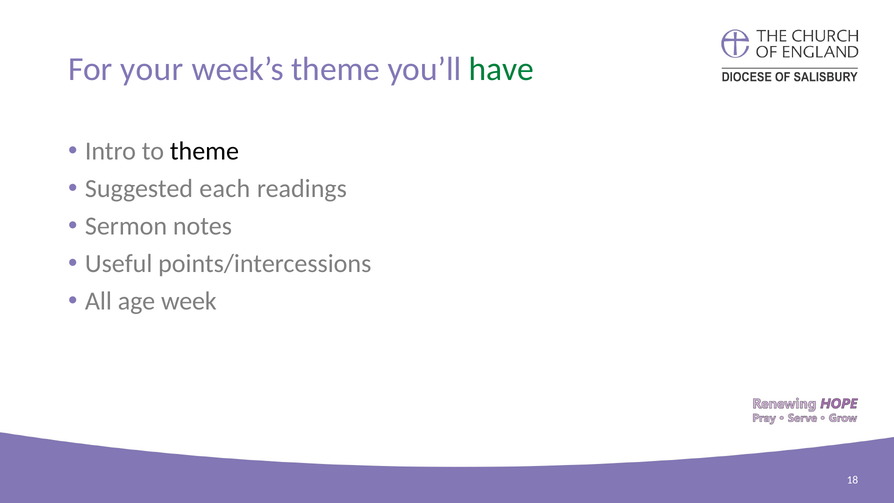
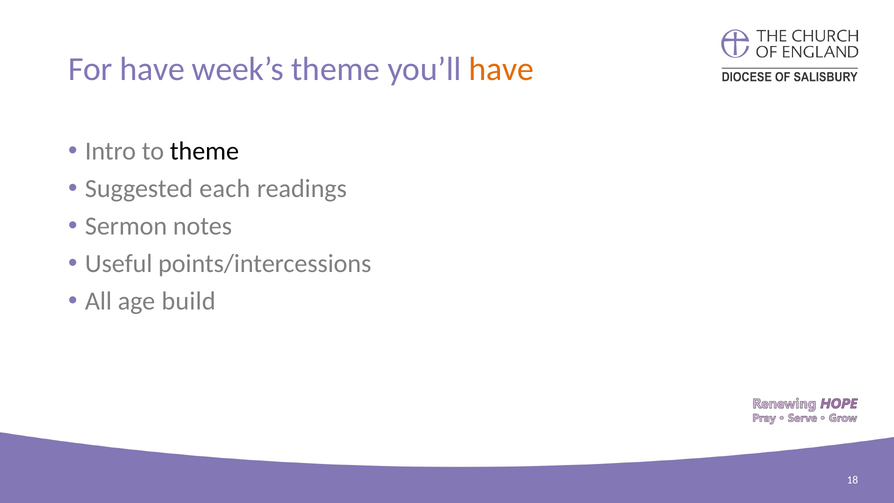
For your: your -> have (152, 69)
have colour: green -> orange (501, 69)
week: week -> build (189, 301)
